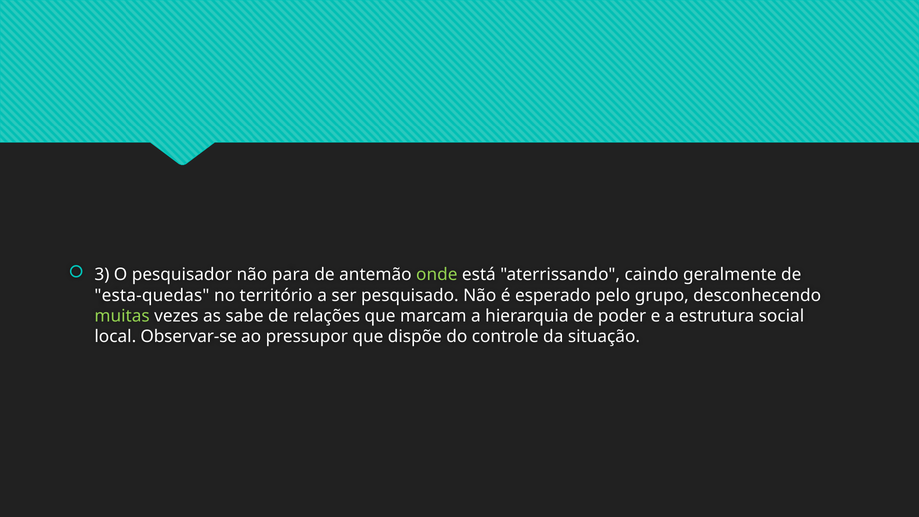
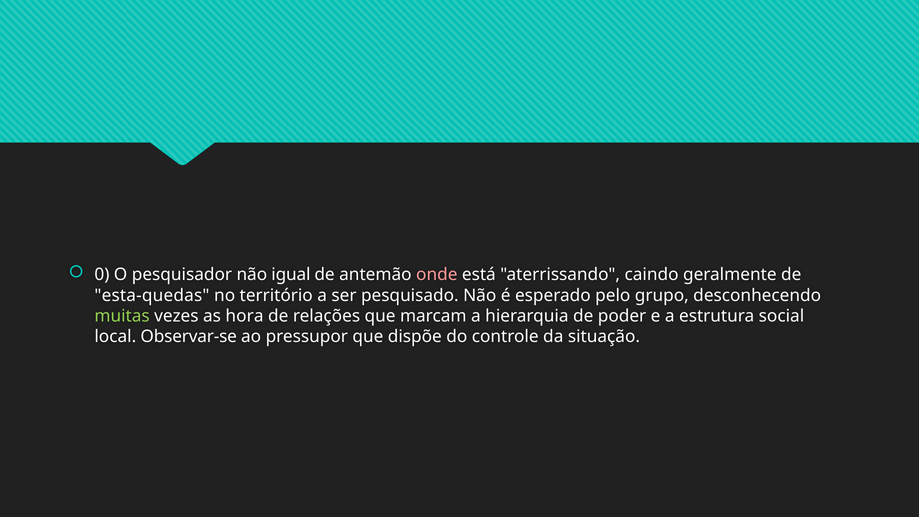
3: 3 -> 0 (102, 275)
para: para -> igual (291, 275)
onde colour: light green -> pink (437, 275)
sabe: sabe -> hora (244, 316)
